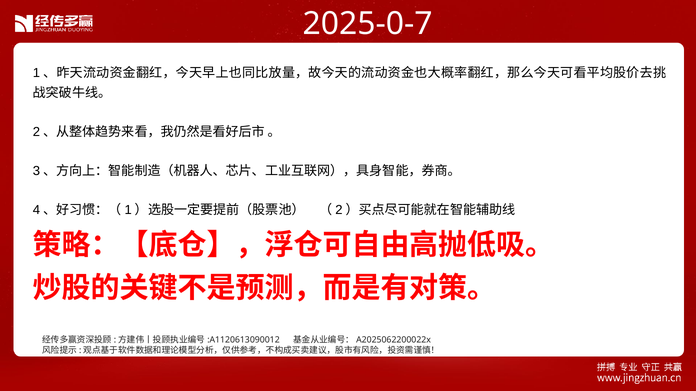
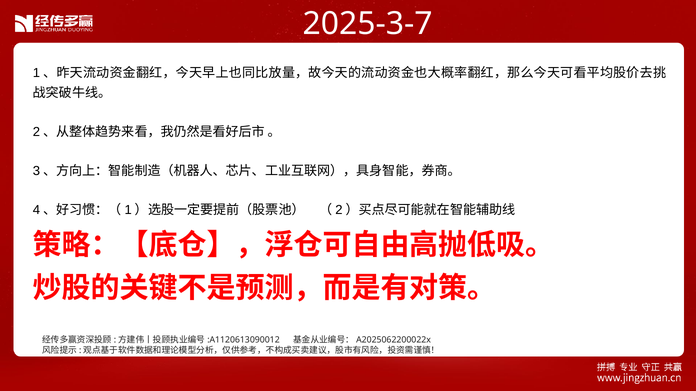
2025-0-7: 2025-0-7 -> 2025-3-7 (368, 24)
